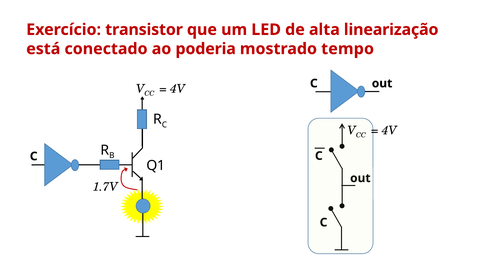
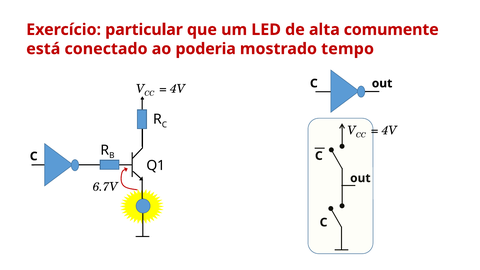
transistor: transistor -> particular (144, 30)
linearização: linearização -> comumente (391, 30)
1.7V: 1.7V -> 6.7V (106, 187)
